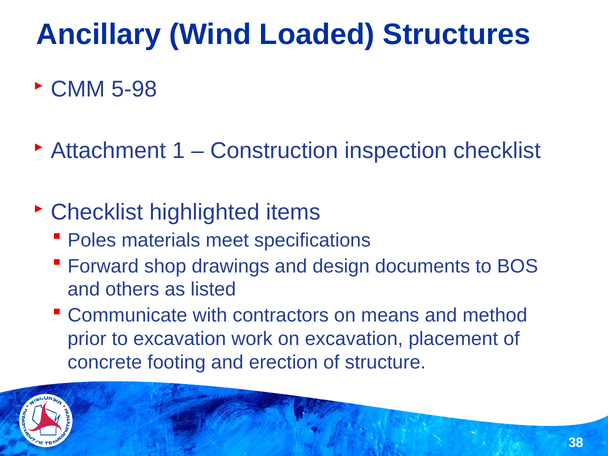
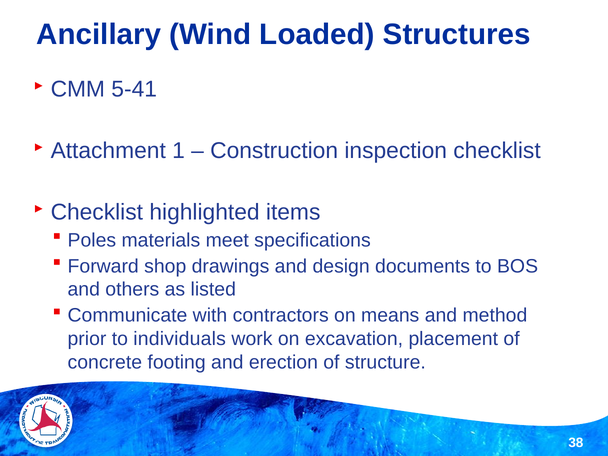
5-98: 5-98 -> 5-41 (134, 89)
to excavation: excavation -> individuals (180, 339)
